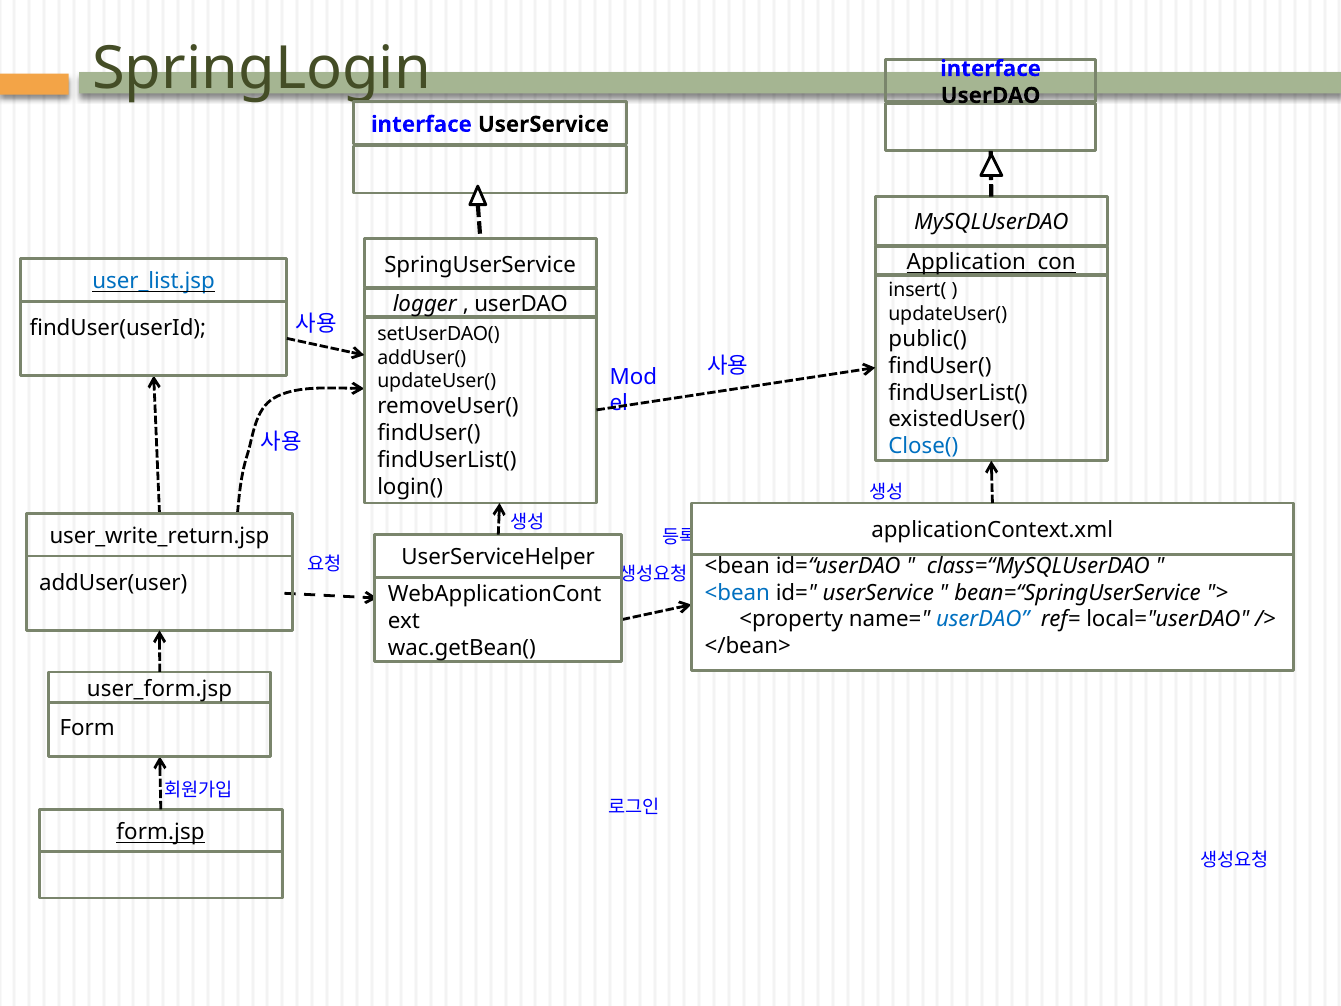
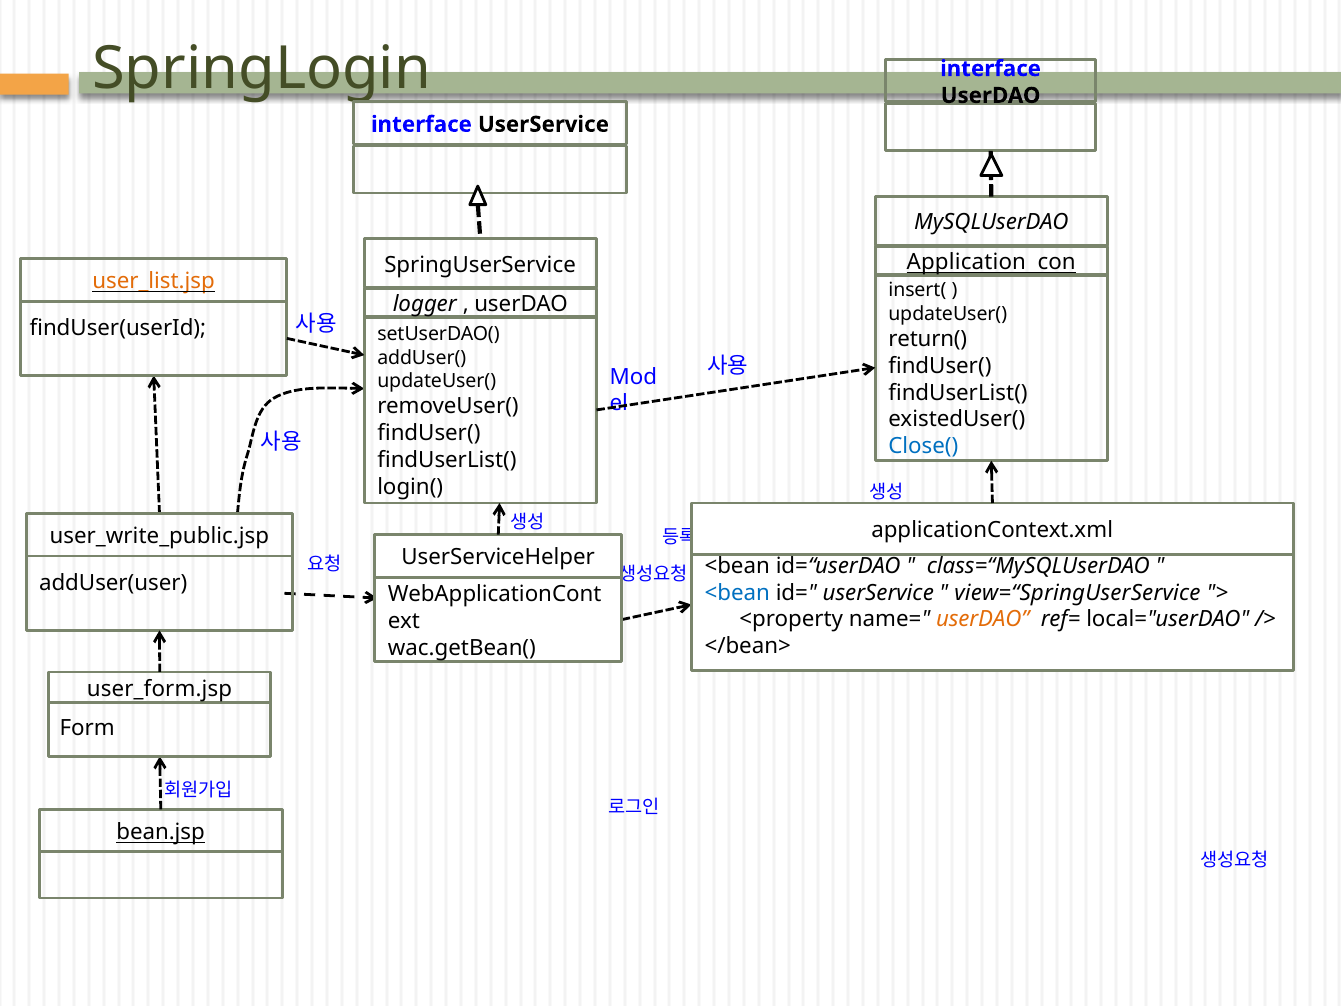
user_list.jsp colour: blue -> orange (154, 281)
public(: public( -> return( (928, 339)
user_write_return.jsp: user_write_return.jsp -> user_write_public.jsp (159, 536)
bean=“SpringUserService: bean=“SpringUserService -> view=“SpringUserService (1077, 593)
userDAO colour: blue -> orange (983, 619)
form.jsp: form.jsp -> bean.jsp (161, 832)
